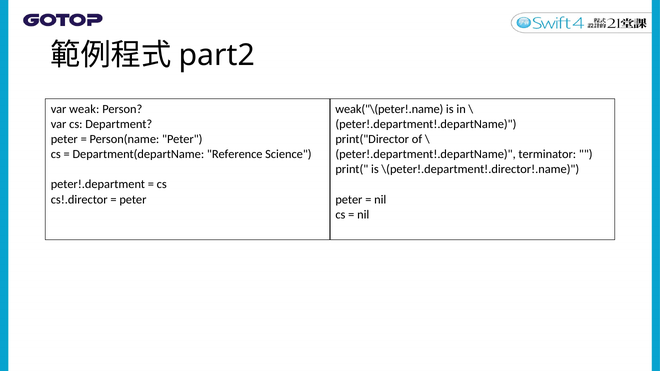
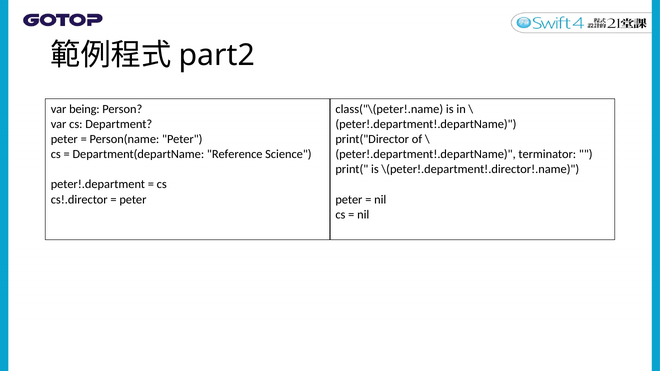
weak: weak -> being (84, 109)
weak("\(peter!.name: weak("\(peter!.name -> class("\(peter!.name (389, 109)
